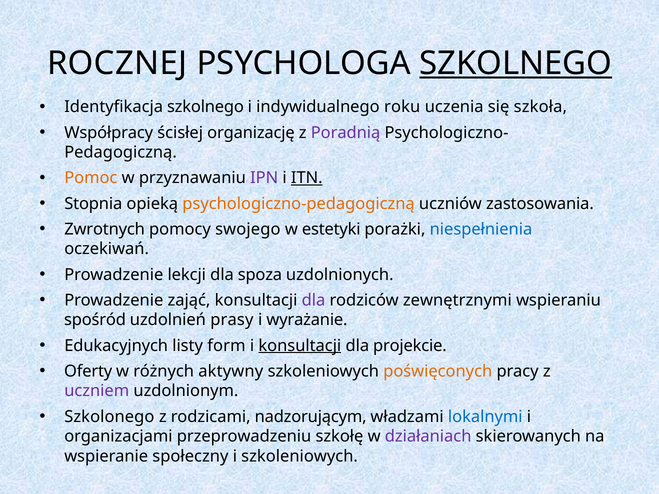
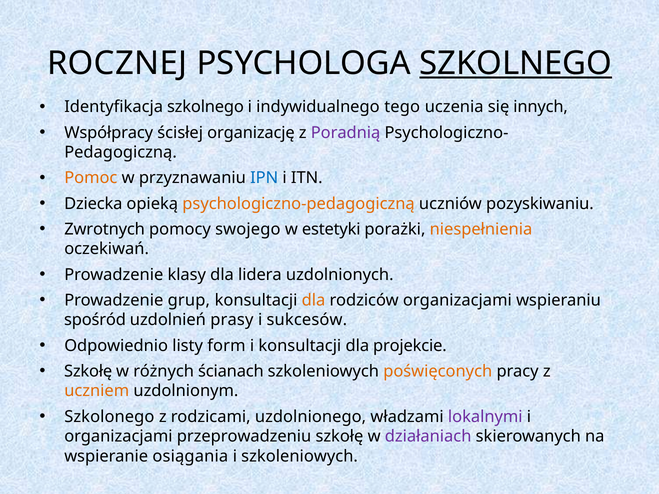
roku: roku -> tego (402, 107)
szkoła: szkoła -> innych (541, 107)
IPN colour: purple -> blue (264, 178)
ITN underline: present -> none (307, 178)
Stopnia: Stopnia -> Dziecka (93, 204)
zastosowania: zastosowania -> pozyskiwaniu (540, 204)
niespełnienia colour: blue -> orange (481, 229)
lekcji: lekcji -> klasy (187, 275)
spoza: spoza -> lidera (260, 275)
zająć: zająć -> grup (189, 300)
dla colour: purple -> orange (314, 300)
rodziców zewnętrznymi: zewnętrznymi -> organizacjami (457, 300)
wyrażanie: wyrażanie -> sukcesów (307, 320)
Edukacyjnych: Edukacyjnych -> Odpowiednio (116, 346)
konsultacji underline: present -> none (300, 346)
Oferty: Oferty -> Szkołę (88, 371)
aktywny: aktywny -> ścianach (231, 371)
uczniem colour: purple -> orange (97, 391)
nadzorującym: nadzorującym -> uzdolnionego (311, 417)
lokalnymi colour: blue -> purple (485, 417)
społeczny: społeczny -> osiągania (190, 456)
